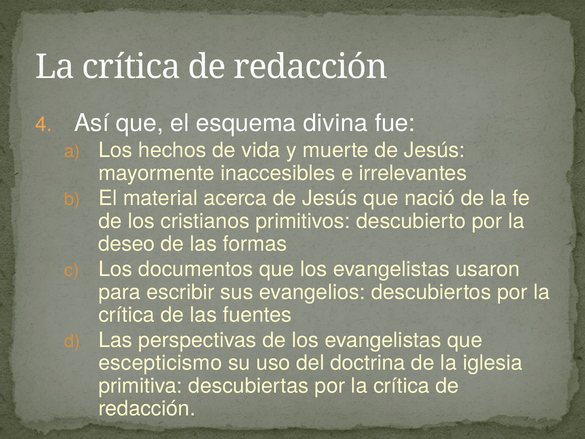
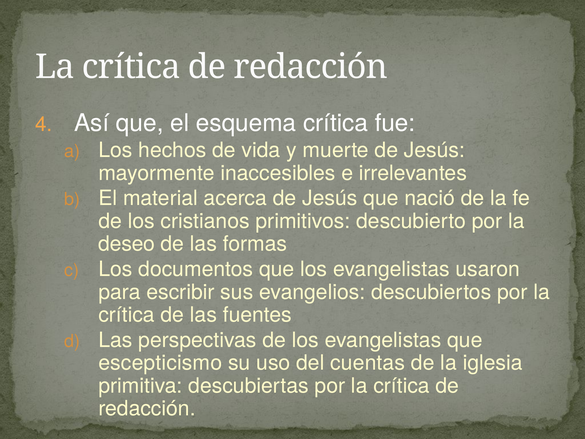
esquema divina: divina -> crítica (335, 123)
doctrina: doctrina -> cuentas (368, 363)
